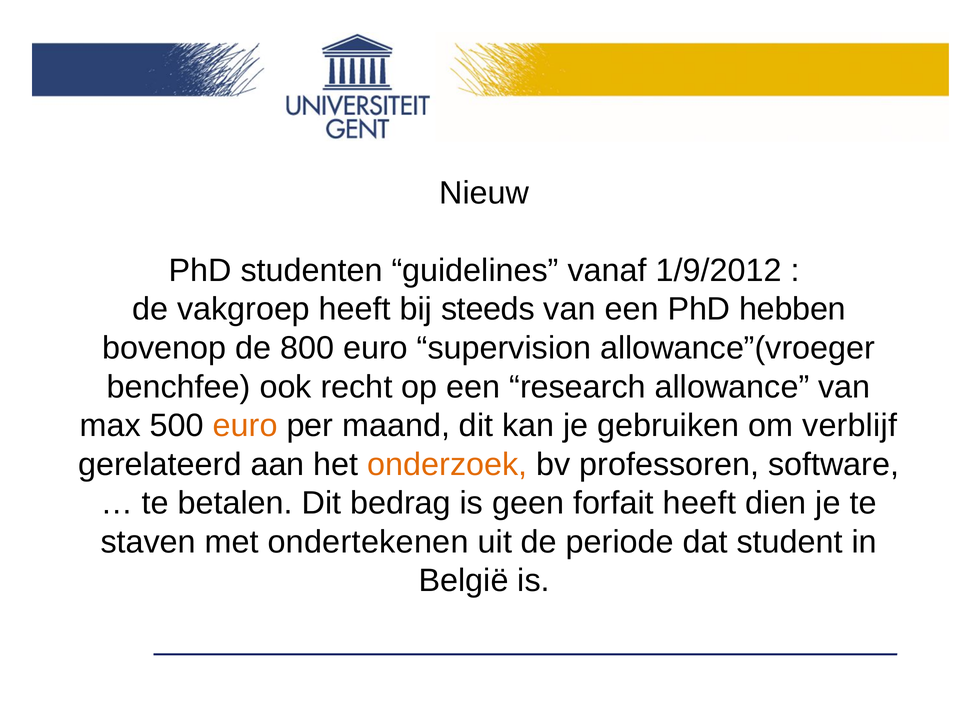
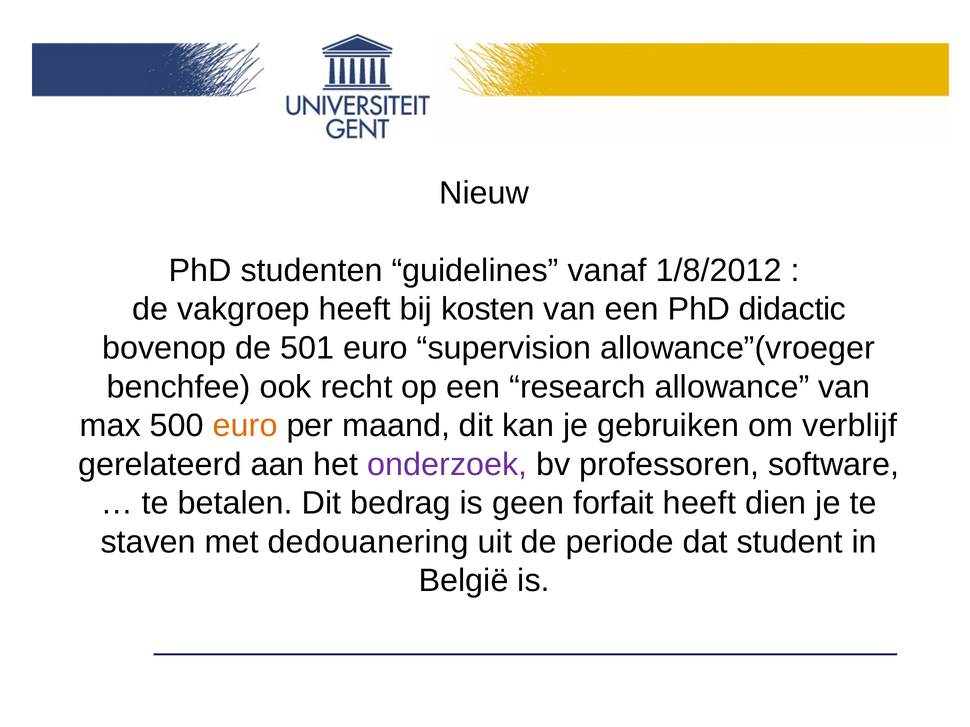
1/9/2012: 1/9/2012 -> 1/8/2012 (719, 271)
steeds: steeds -> kosten (488, 310)
hebben: hebben -> didactic (792, 310)
800: 800 -> 501 (307, 348)
onderzoek colour: orange -> purple (447, 465)
ondertekenen: ondertekenen -> dedouanering (368, 542)
